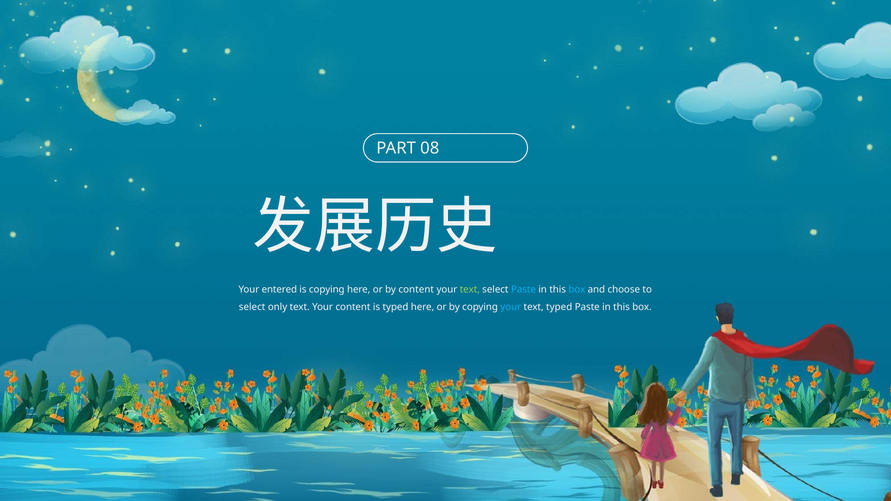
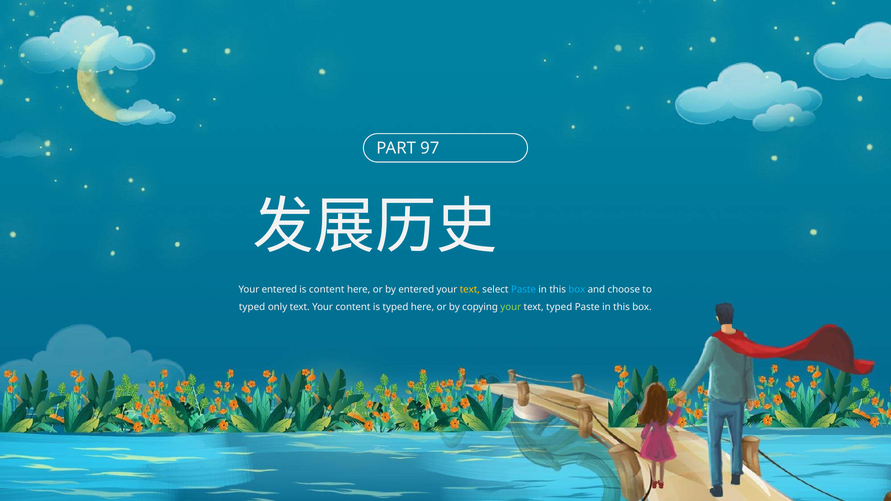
08: 08 -> 97 (430, 148)
is copying: copying -> content (327, 290)
by content: content -> entered (416, 290)
text colour: light green -> yellow (470, 290)
select: select -> typed (252, 307)
your colour: light blue -> light green (511, 307)
